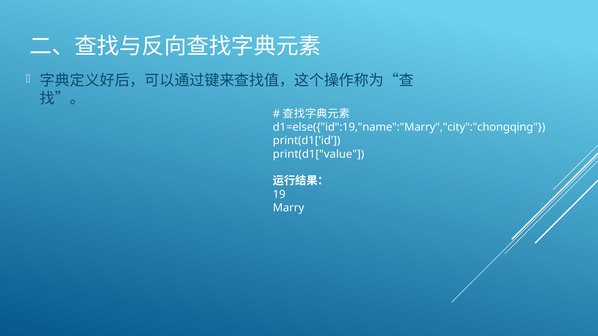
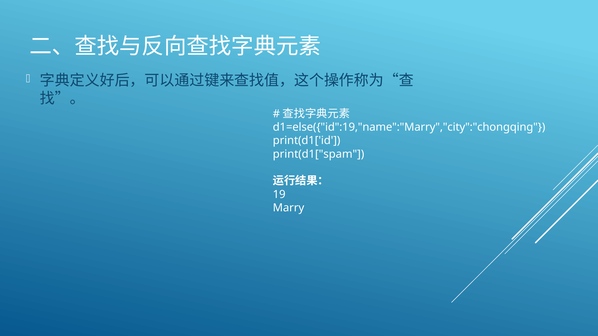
print(d1["value: print(d1["value -> print(d1["spam (319, 154)
